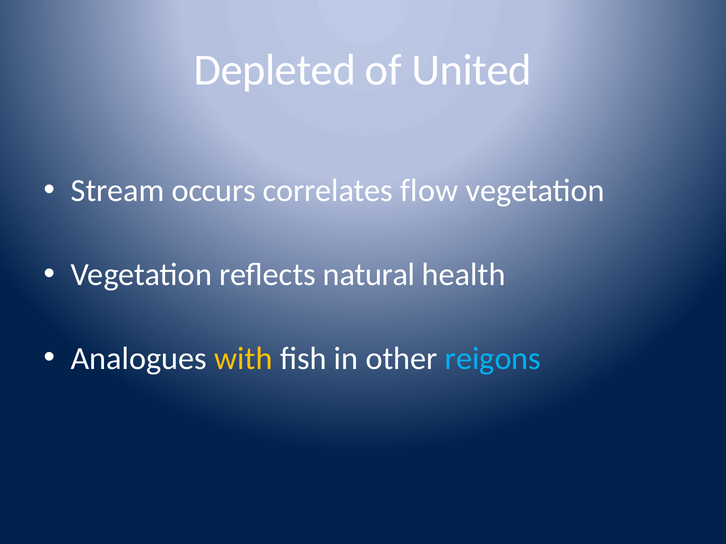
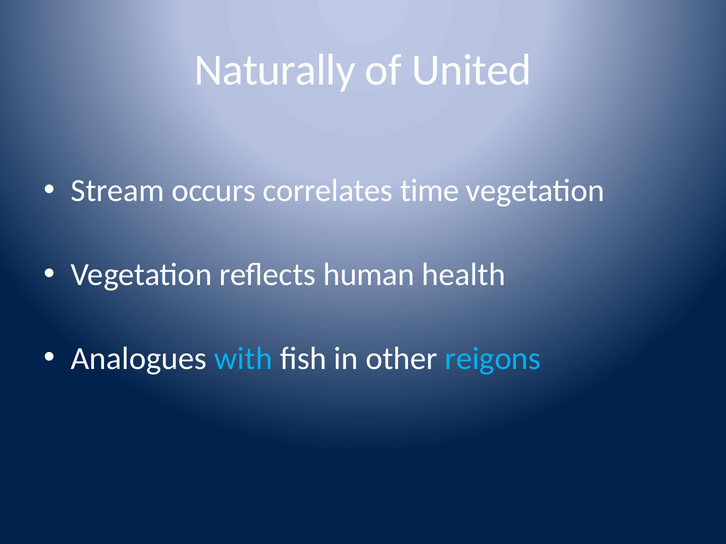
Depleted: Depleted -> Naturally (275, 70)
flow: flow -> time (430, 191)
natural: natural -> human (369, 275)
with colour: yellow -> light blue (244, 359)
